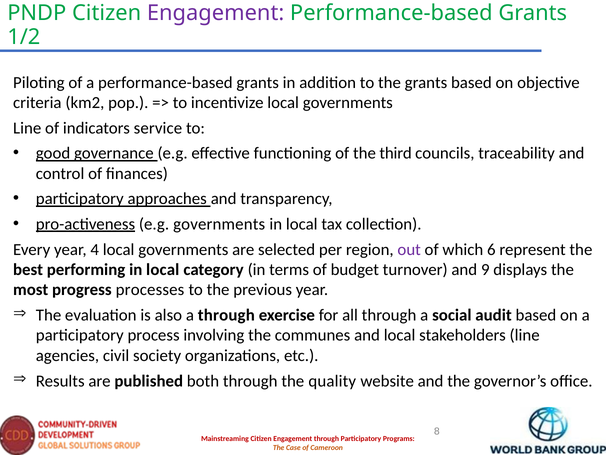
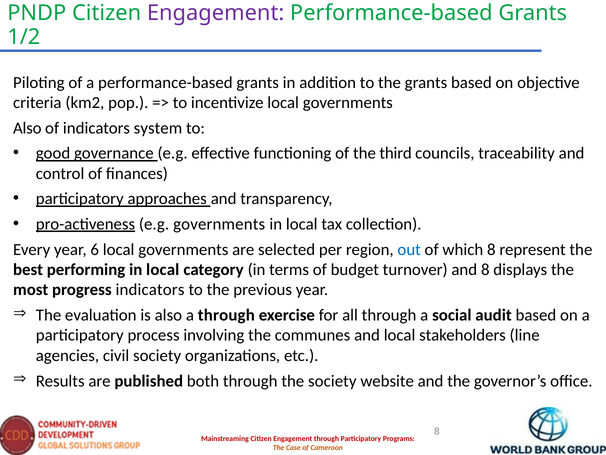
Line: Line -> Also (27, 128)
service: service -> system (158, 128)
4: 4 -> 6 (95, 249)
out colour: purple -> blue (409, 249)
which 6: 6 -> 8 (491, 249)
and 9: 9 -> 8 (485, 269)
progress processes: processes -> indicators (150, 290)
the quality: quality -> society (332, 381)
